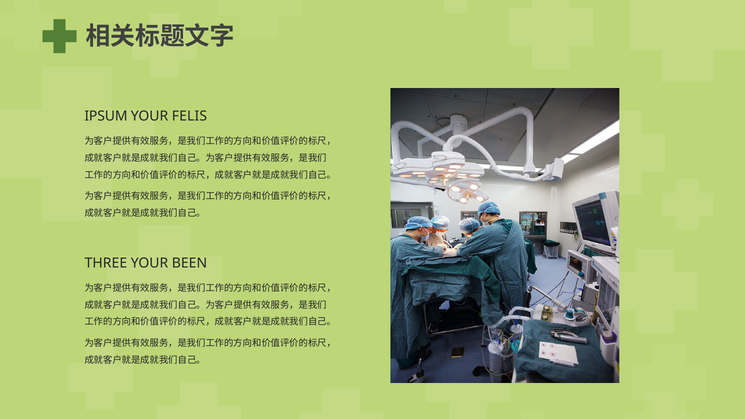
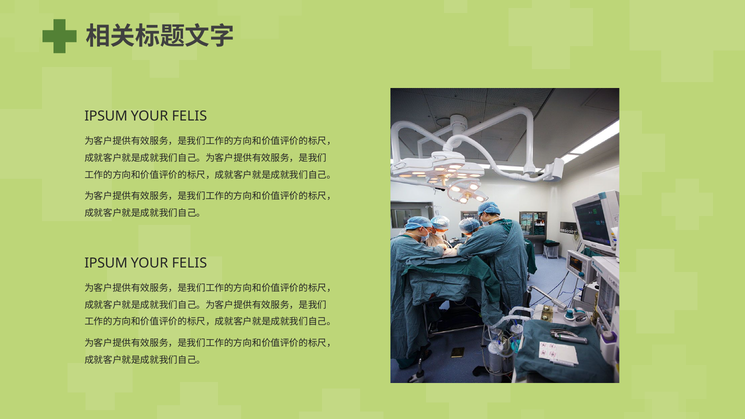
THREE: THREE -> IPSUM (106, 263)
BEEN: BEEN -> FELIS (189, 263)
